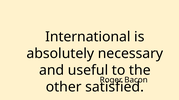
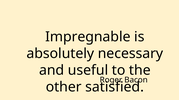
International: International -> Impregnable (88, 37)
